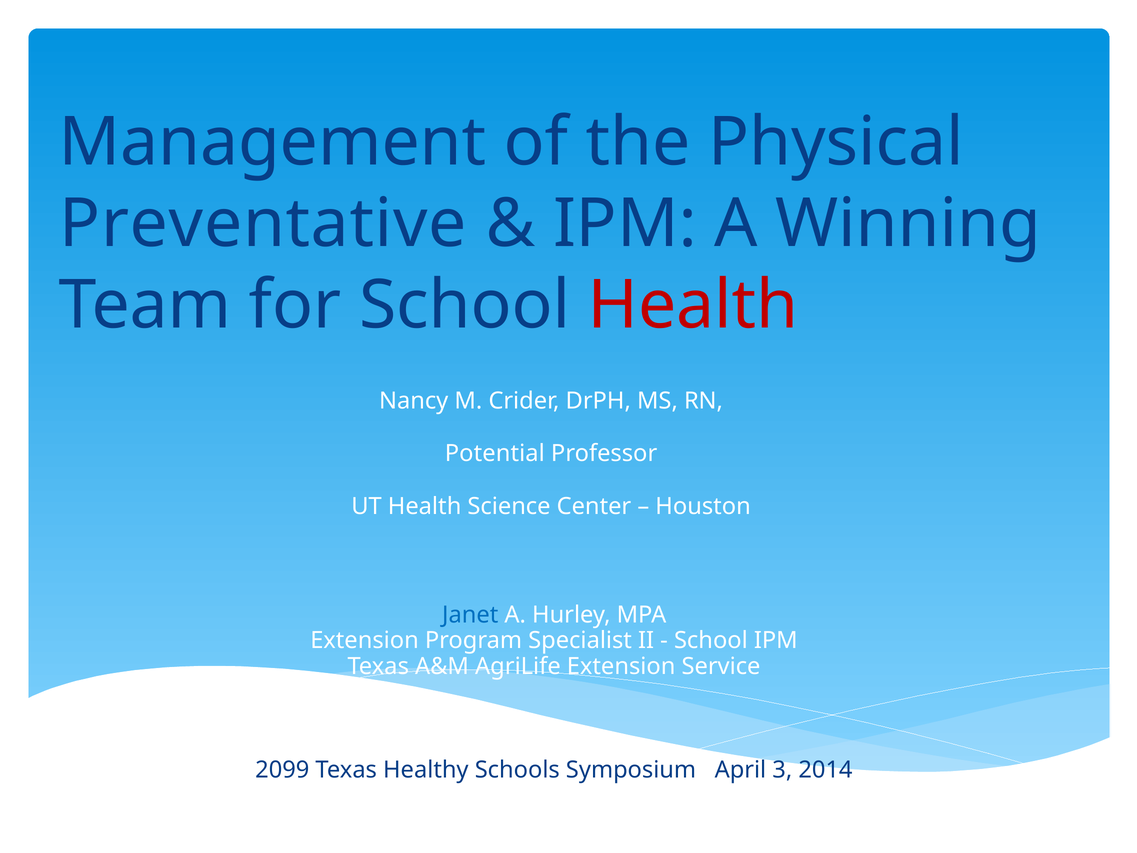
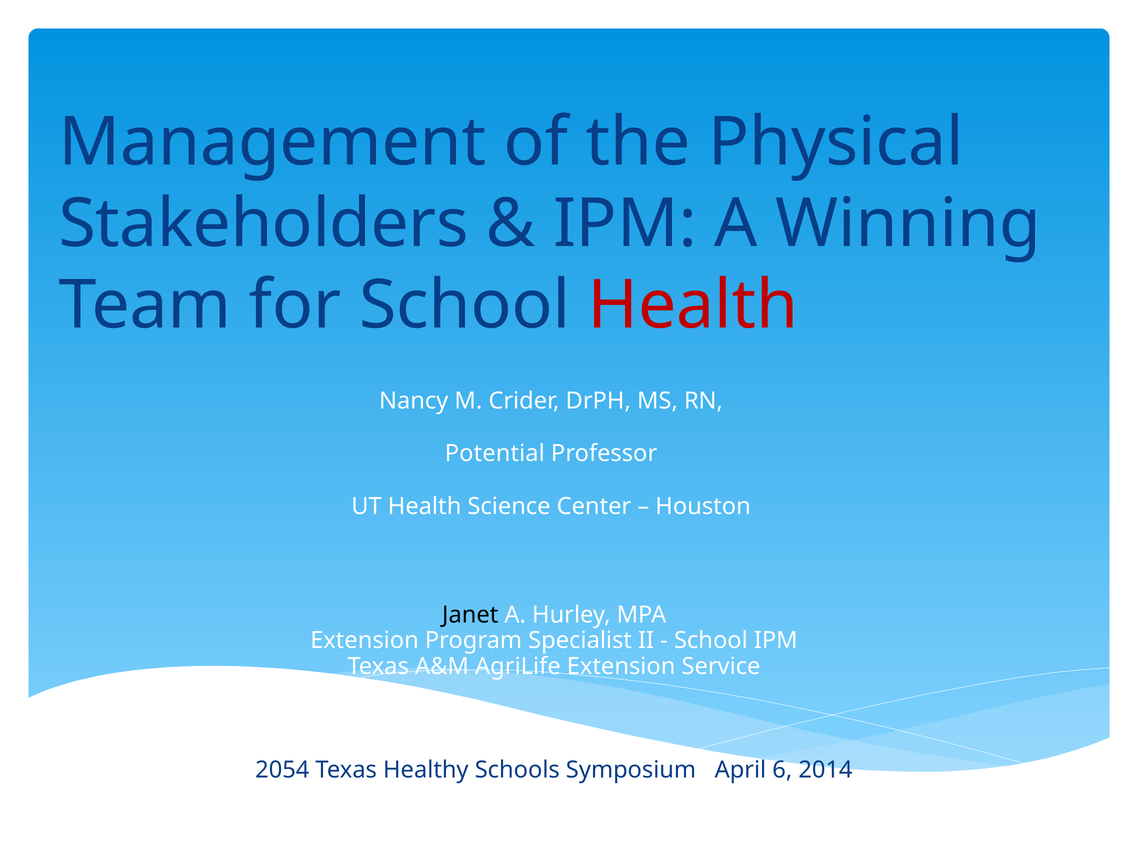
Preventative: Preventative -> Stakeholders (264, 224)
Janet colour: blue -> black (470, 615)
2099: 2099 -> 2054 (282, 769)
3: 3 -> 6 (782, 769)
